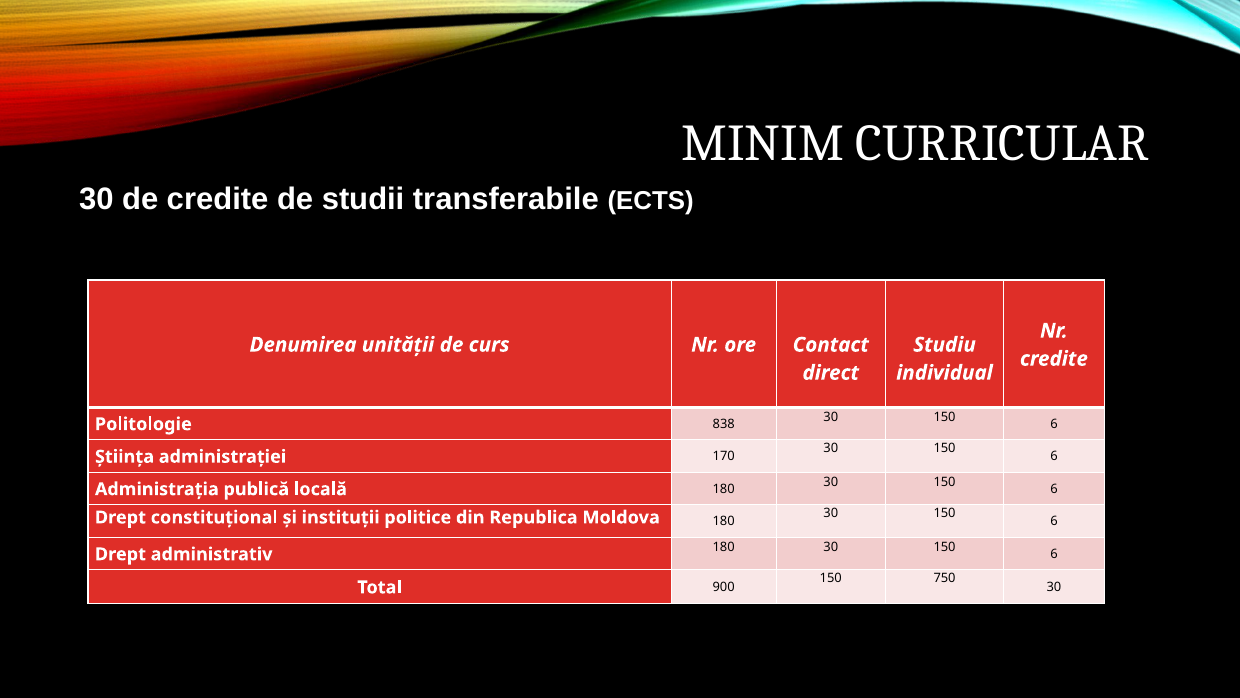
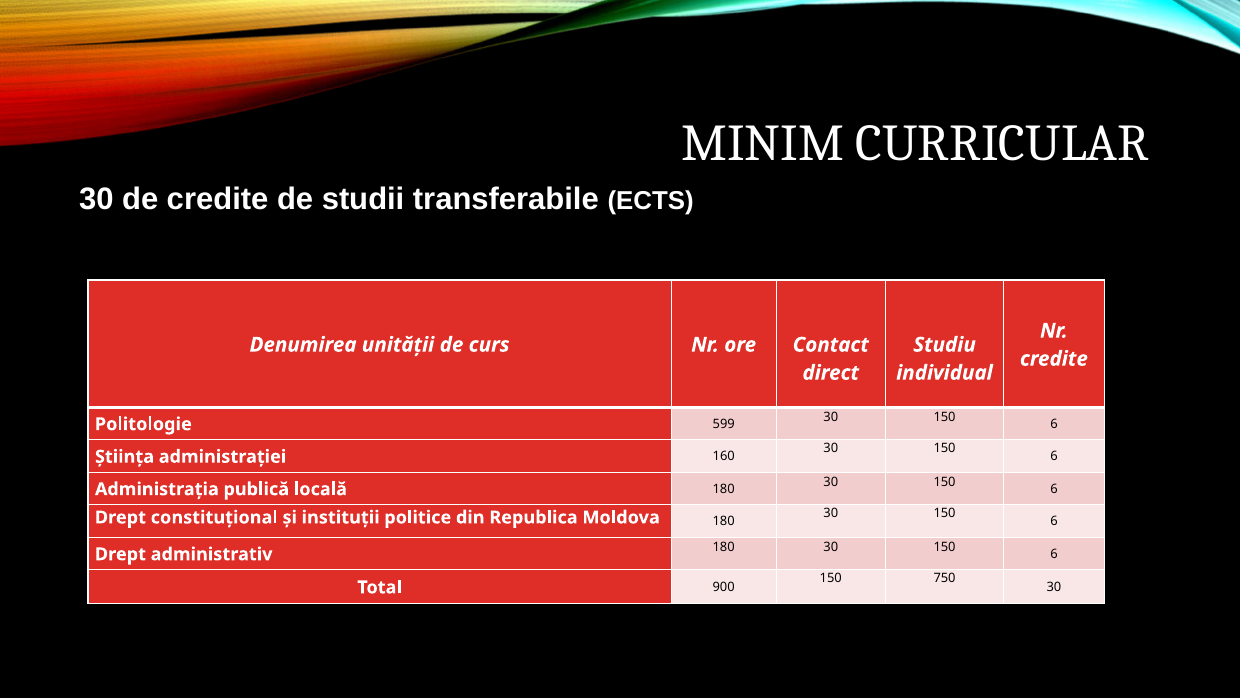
838: 838 -> 599 (724, 424)
170: 170 -> 160 (724, 456)
